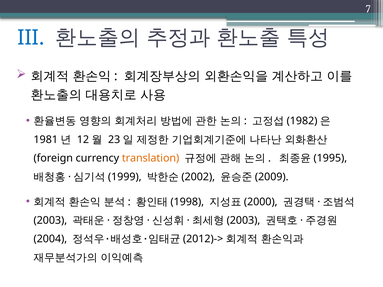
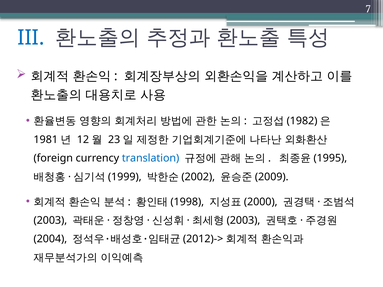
translation colour: orange -> blue (151, 158)
